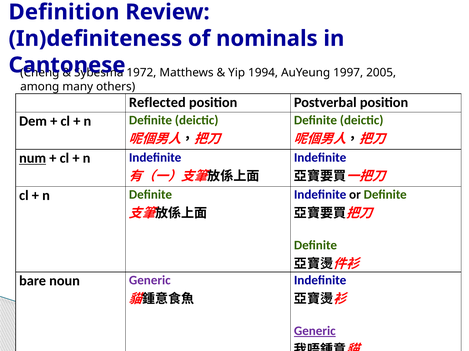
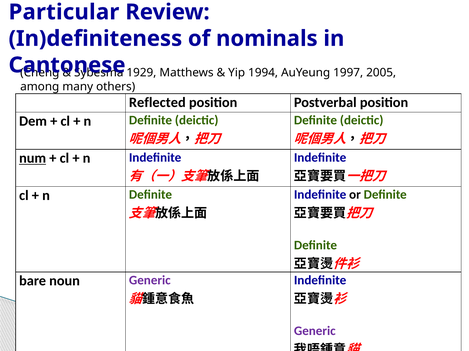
Definition: Definition -> Particular (64, 12)
1972: 1972 -> 1929 (141, 73)
Generic underline: present -> none (315, 332)
